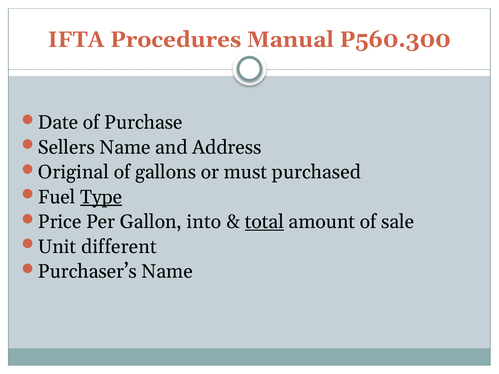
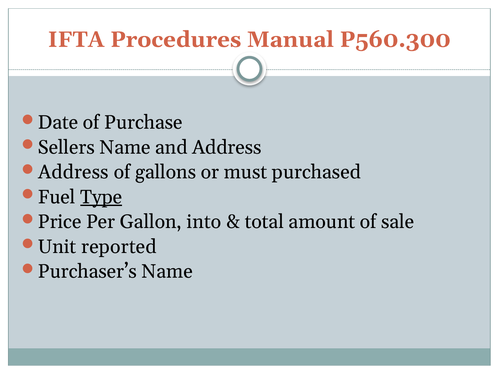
Original: Original -> Address (73, 172)
total underline: present -> none (264, 222)
different: different -> reported (119, 247)
